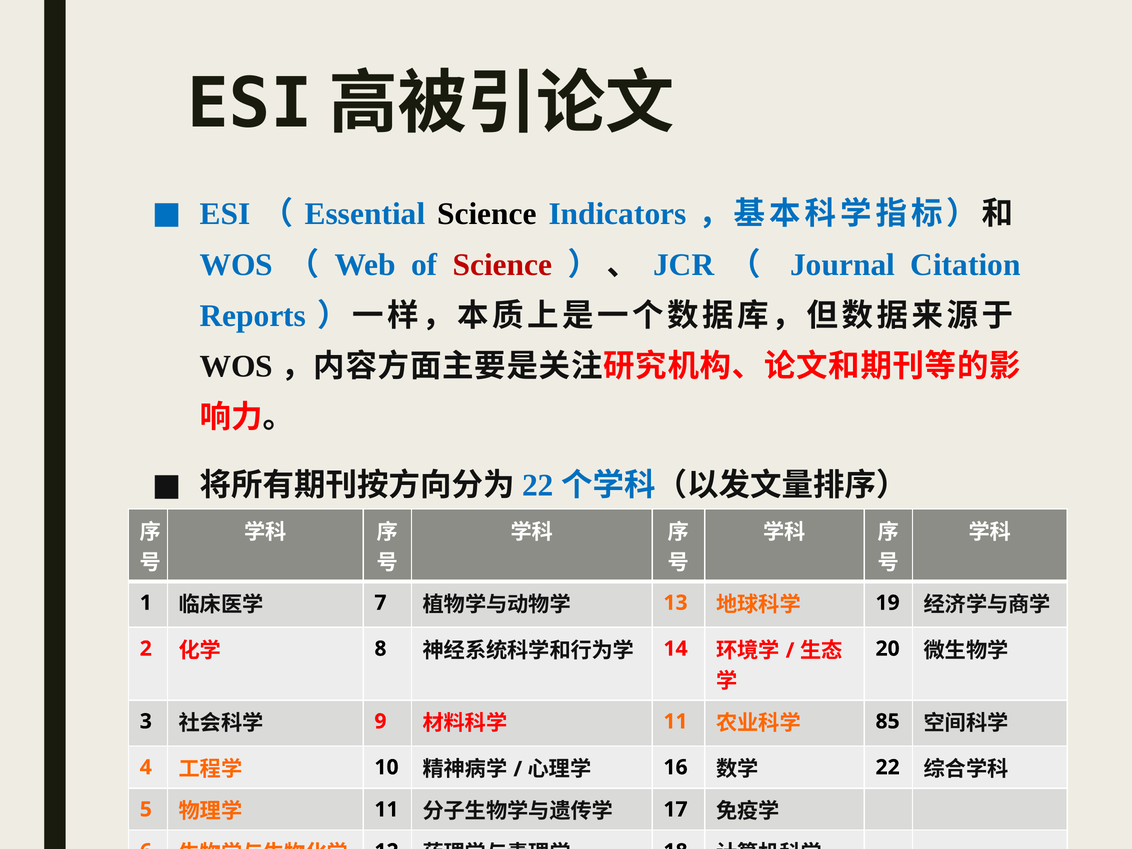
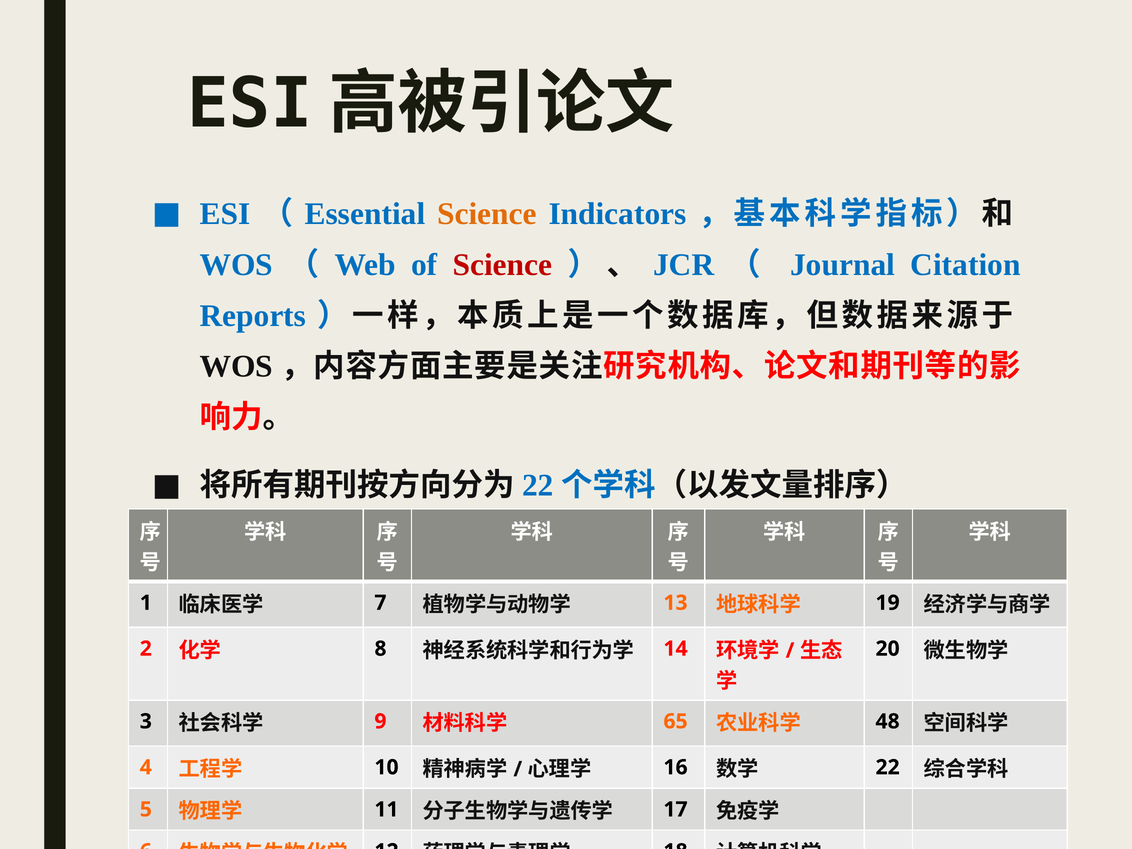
Science colour: black -> orange (487, 214)
11: 11 -> 65 (676, 721)
85: 85 -> 48 (888, 721)
